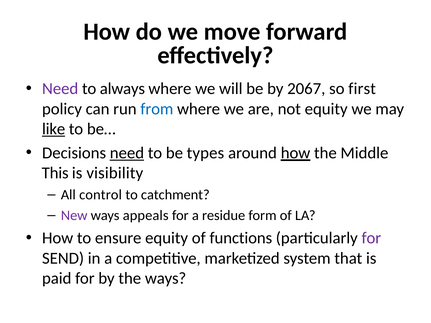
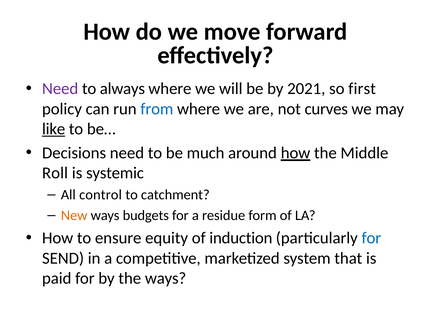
2067: 2067 -> 2021 (306, 89)
not equity: equity -> curves (326, 109)
need underline: present -> none (127, 153)
types: types -> much (206, 153)
This: This -> Roll (55, 173)
visibility: visibility -> systemic (115, 173)
New colour: purple -> orange (74, 216)
appeals: appeals -> budgets (146, 216)
functions: functions -> induction (241, 238)
for colour: purple -> blue (371, 238)
